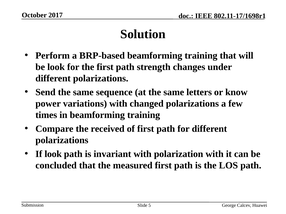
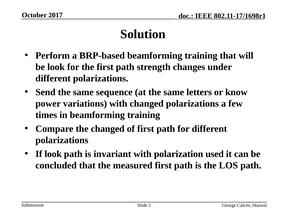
the received: received -> changed (108, 129)
polarization with: with -> used (215, 154)
